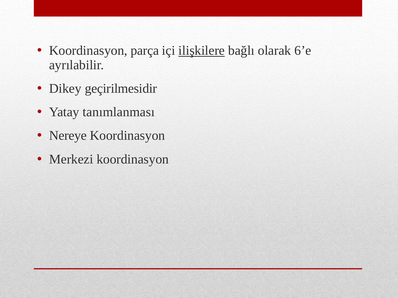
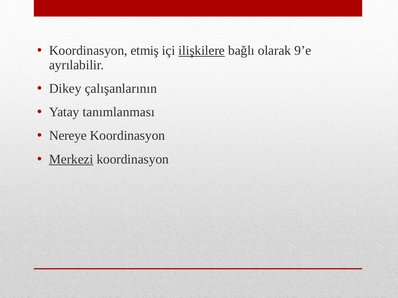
parça: parça -> etmiş (145, 51)
6’e: 6’e -> 9’e (303, 51)
geçirilmesidir: geçirilmesidir -> çalışanlarının (121, 89)
Merkezi underline: none -> present (71, 159)
